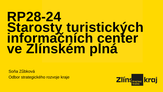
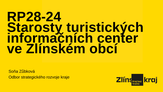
plná: plná -> obcí (104, 49)
